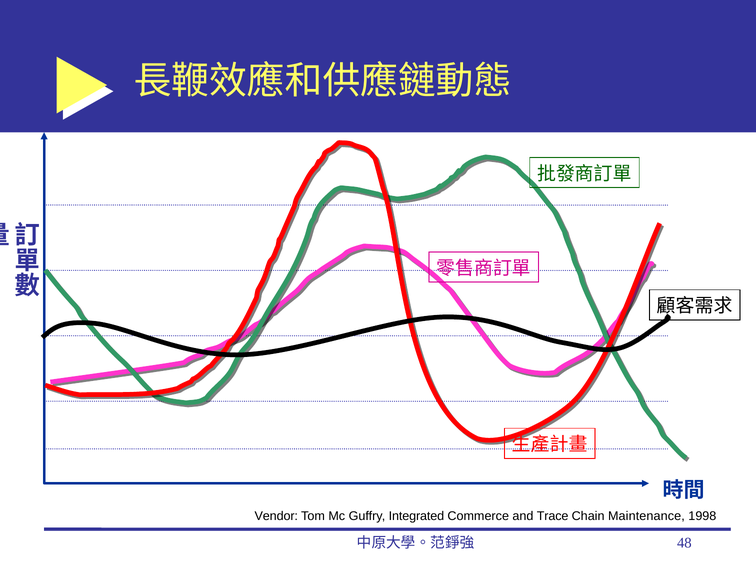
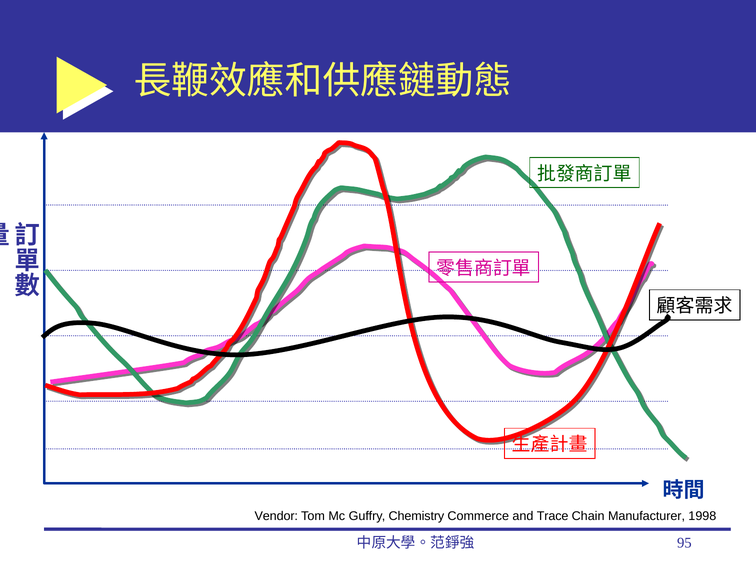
Integrated: Integrated -> Chemistry (416, 516)
Maintenance: Maintenance -> Manufacturer (647, 516)
48: 48 -> 95 (684, 543)
